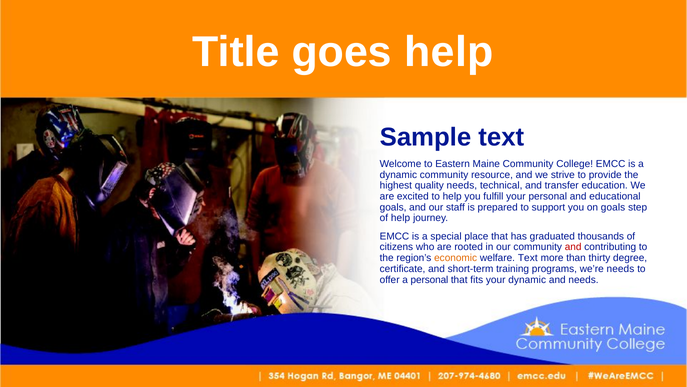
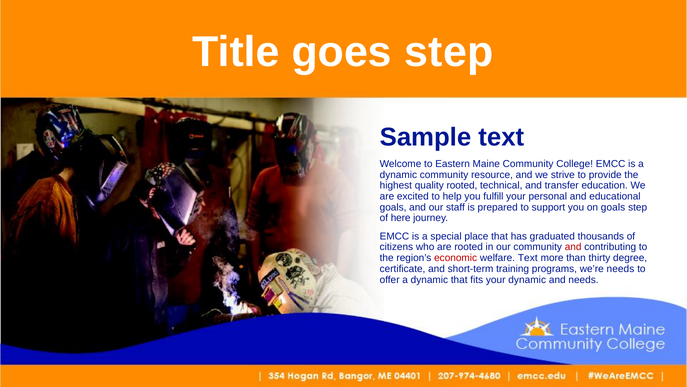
goes help: help -> step (449, 52)
quality needs: needs -> rooted (462, 185)
of help: help -> here (401, 218)
economic colour: orange -> red (456, 258)
offer a personal: personal -> dynamic (429, 279)
